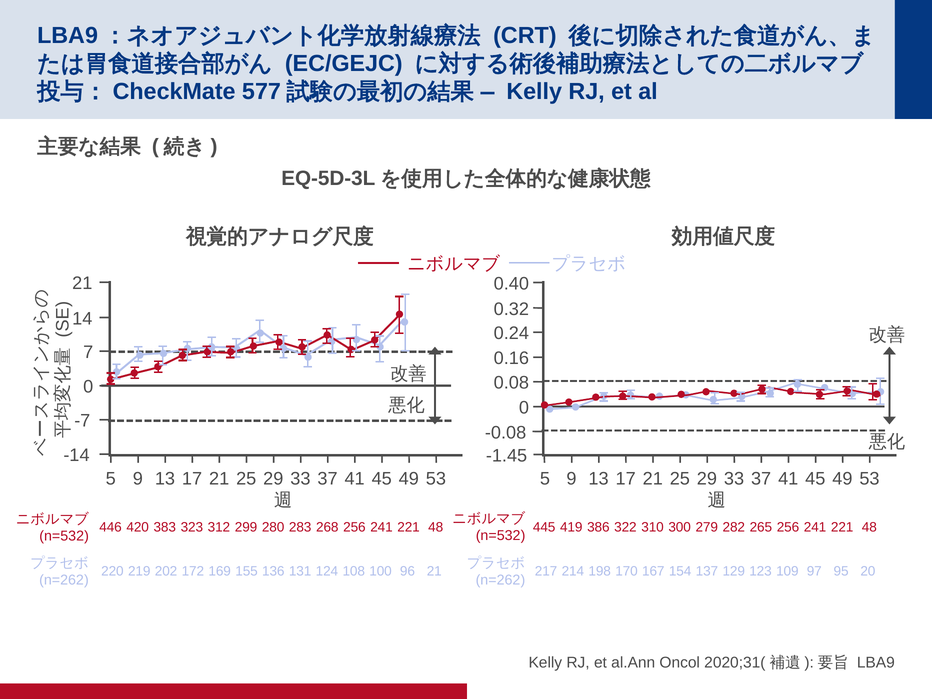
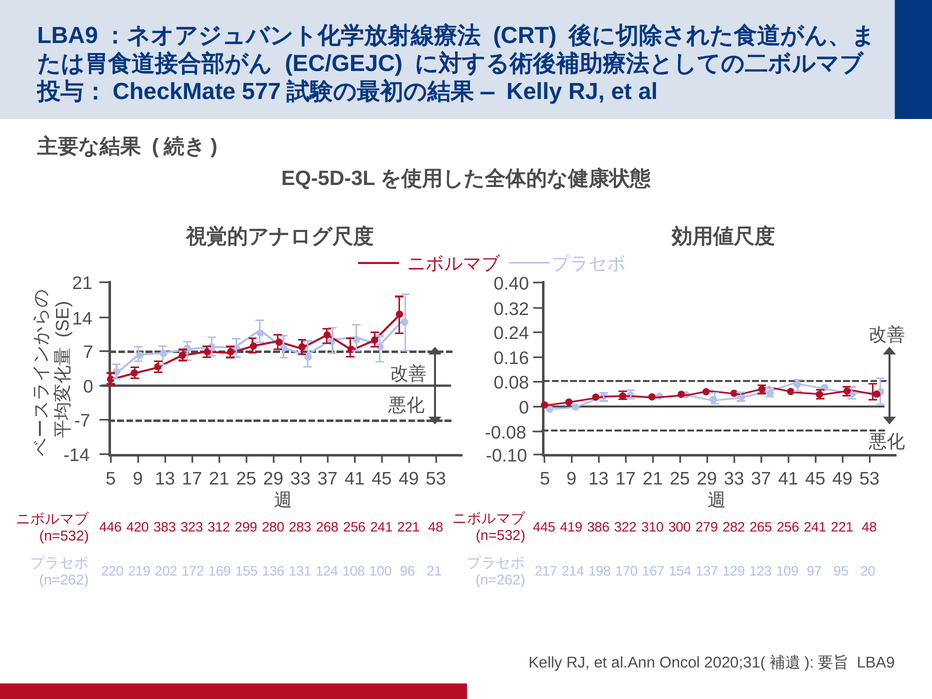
-1.45: -1.45 -> -0.10 (507, 456)
